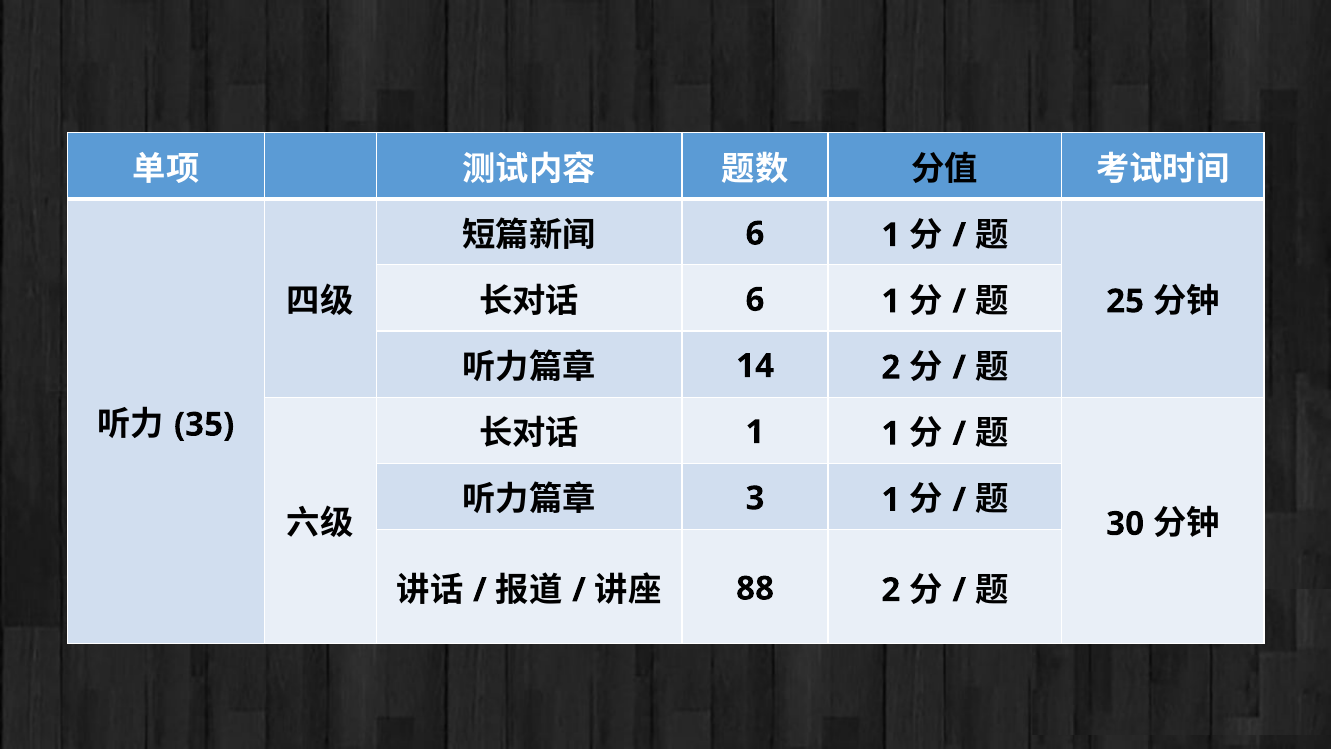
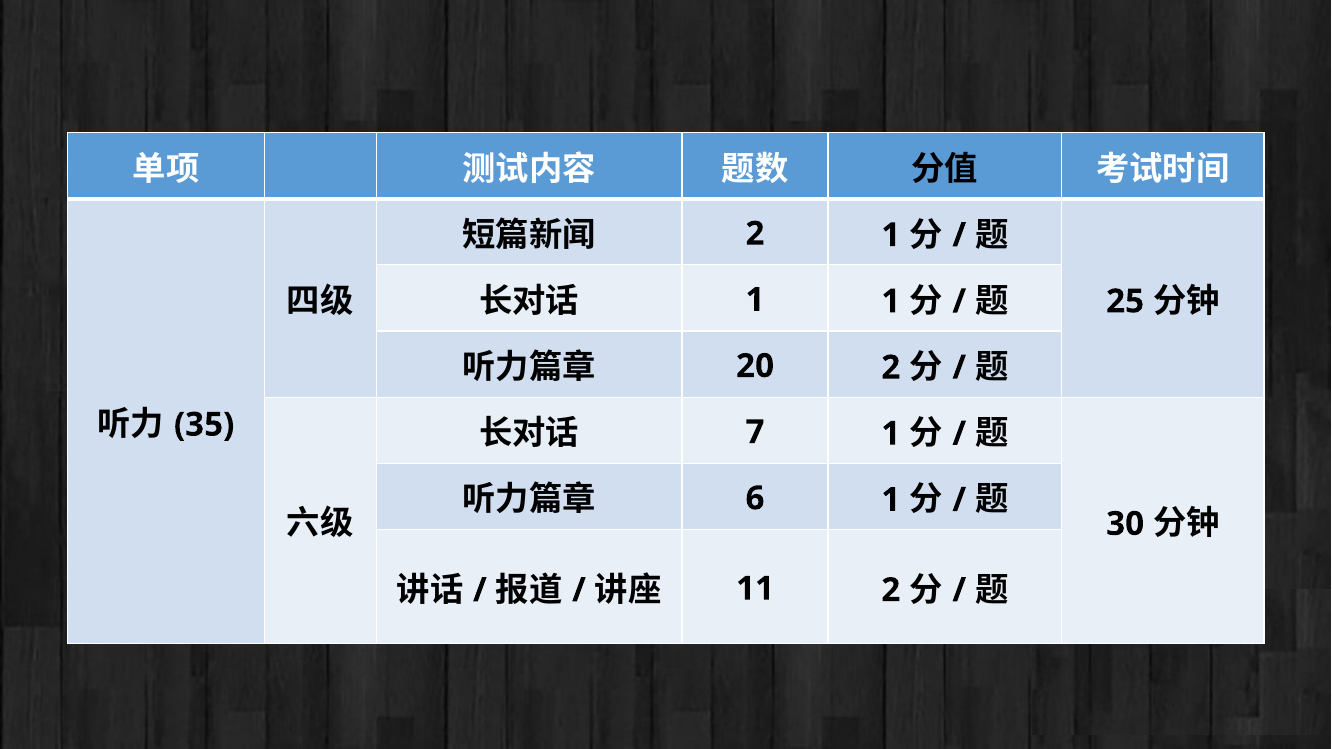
6: 6 -> 2 (755, 234)
6: 6 -> 1 (755, 300)
14: 14 -> 20 (755, 366)
1: 1 -> 7 (755, 432)
3: 3 -> 6 (755, 499)
88: 88 -> 11 (755, 589)
